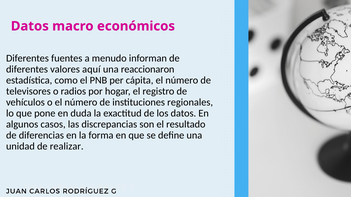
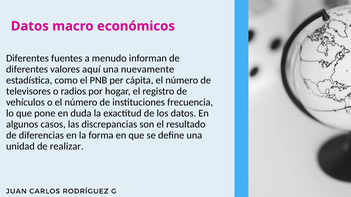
reaccionaron: reaccionaron -> nuevamente (148, 69)
regionales: regionales -> frecuencia (190, 102)
